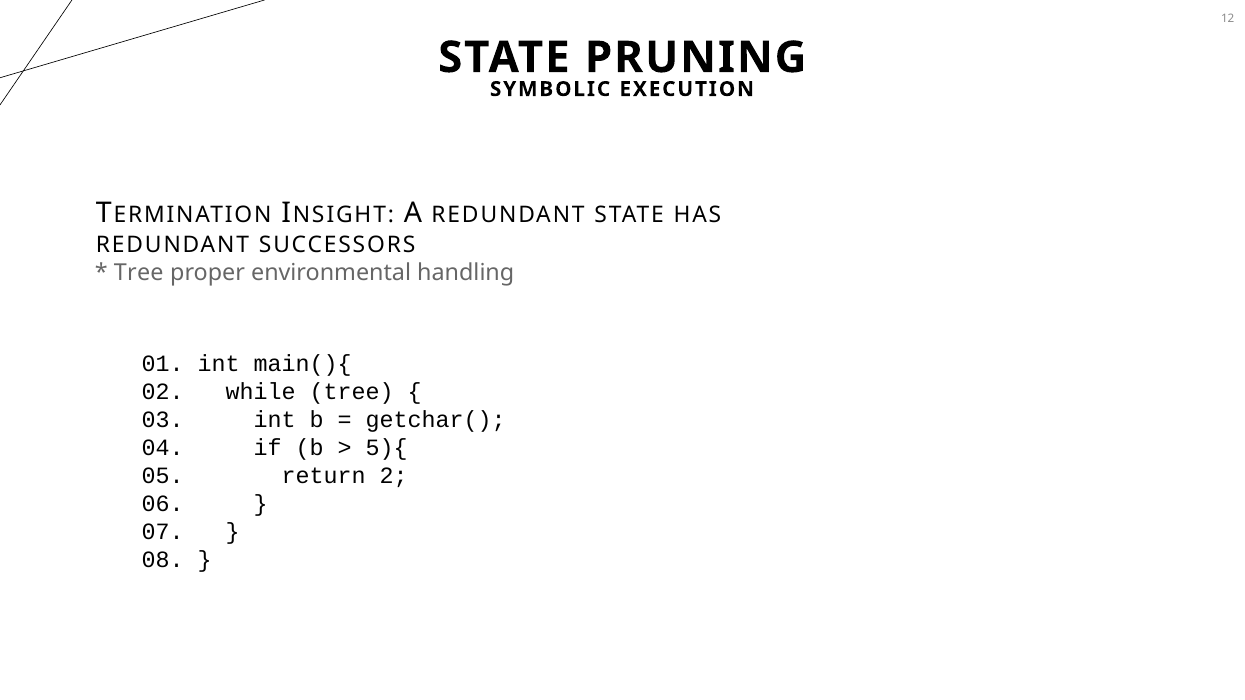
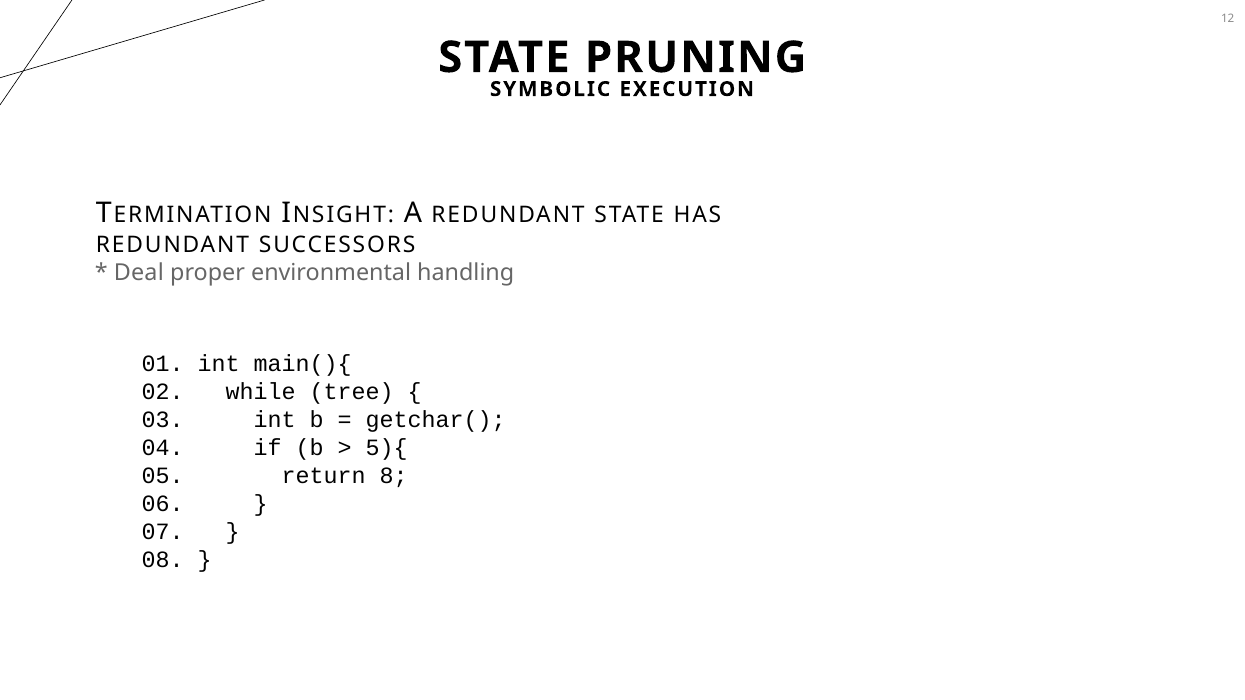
Tree: Tree -> Deal (139, 272)
2: 2 -> 8 (394, 476)
